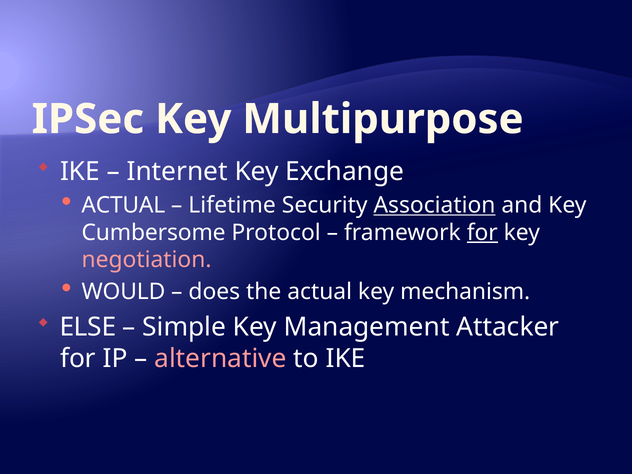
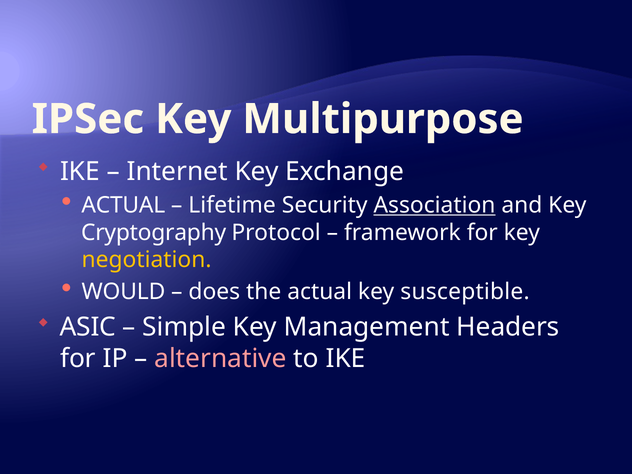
Cumbersome: Cumbersome -> Cryptography (154, 233)
for underline: present -> none (482, 233)
negotiation colour: pink -> yellow (147, 260)
mechanism: mechanism -> susceptible (465, 292)
ELSE: ELSE -> ASIC (88, 327)
Attacker: Attacker -> Headers (508, 327)
